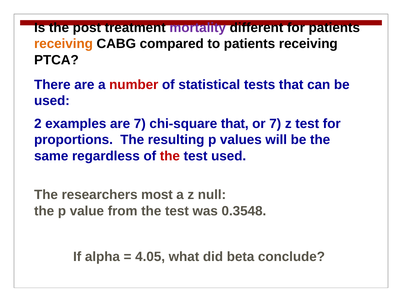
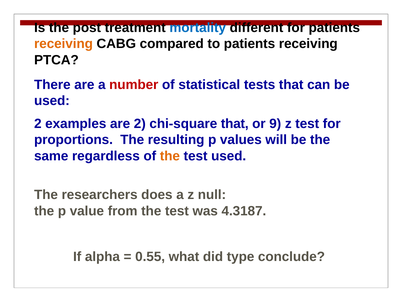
mortality colour: purple -> blue (198, 28)
are 7: 7 -> 2 (140, 124)
or 7: 7 -> 9 (275, 124)
the colour: red -> orange (170, 156)
most: most -> does (157, 195)
0.3548: 0.3548 -> 4.3187 (244, 211)
4.05: 4.05 -> 0.55 (150, 256)
beta: beta -> type (241, 256)
